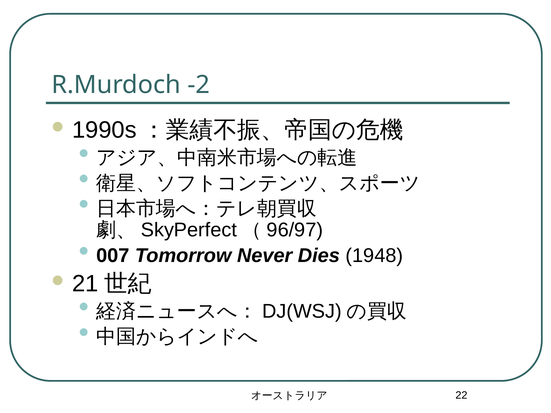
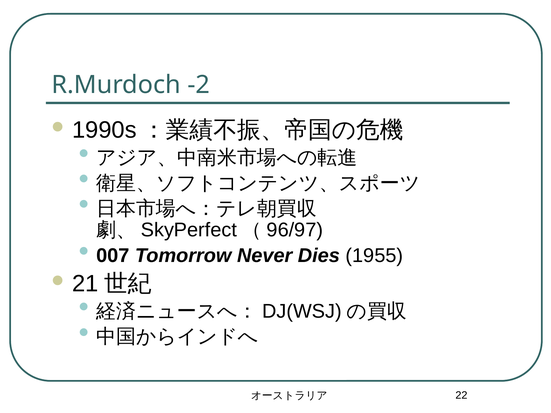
1948: 1948 -> 1955 (374, 256)
